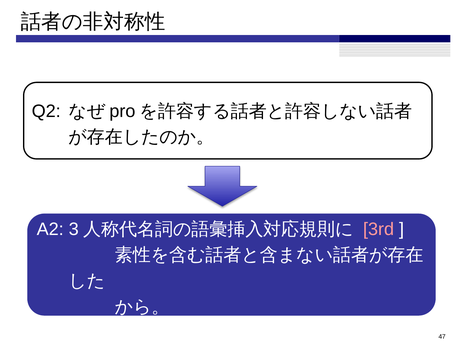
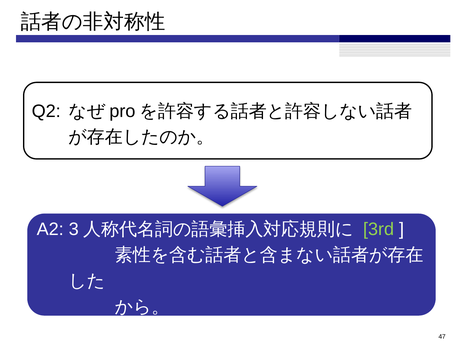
3rd colour: pink -> light green (379, 229)
